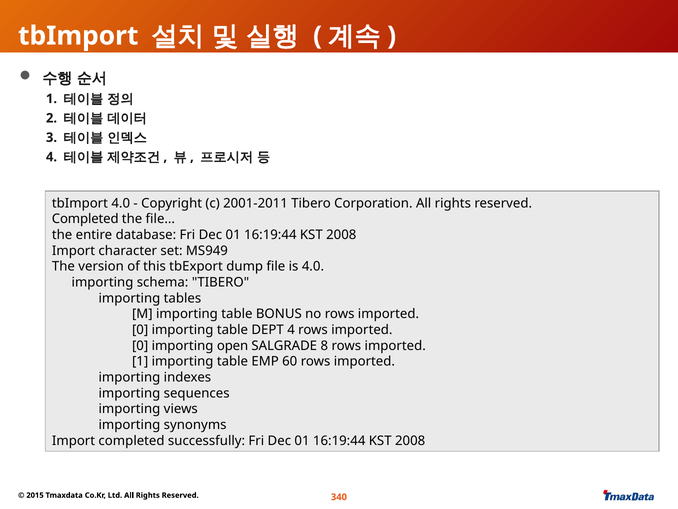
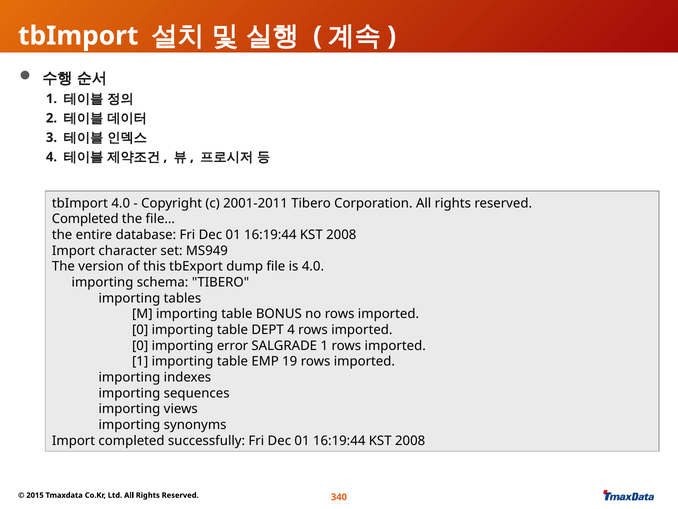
open: open -> error (233, 345)
SALGRADE 8: 8 -> 1 (324, 345)
60: 60 -> 19 (290, 361)
